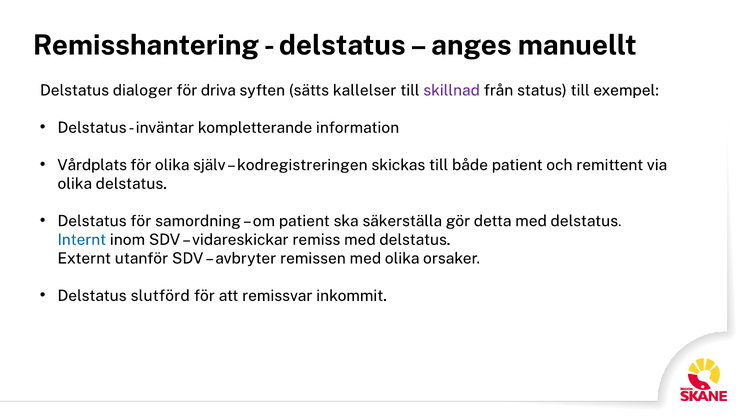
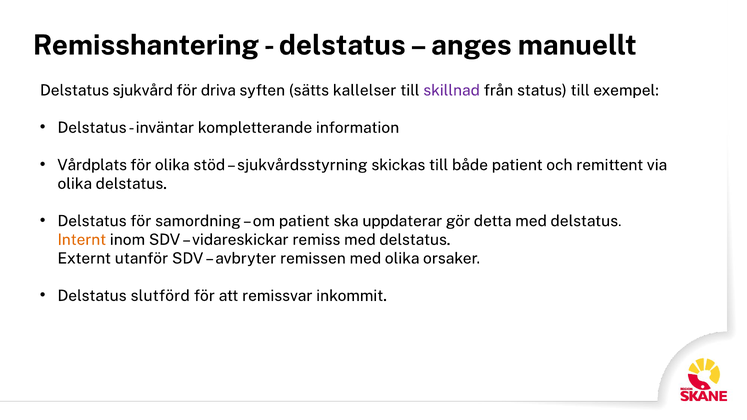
dialoger: dialoger -> sjukvård (143, 90)
själv: själv -> stöd (209, 165)
kodregistreringen: kodregistreringen -> sjukvårdsstyrning (302, 165)
säkerställa: säkerställa -> uppdaterar (402, 221)
Internt colour: blue -> orange (82, 240)
